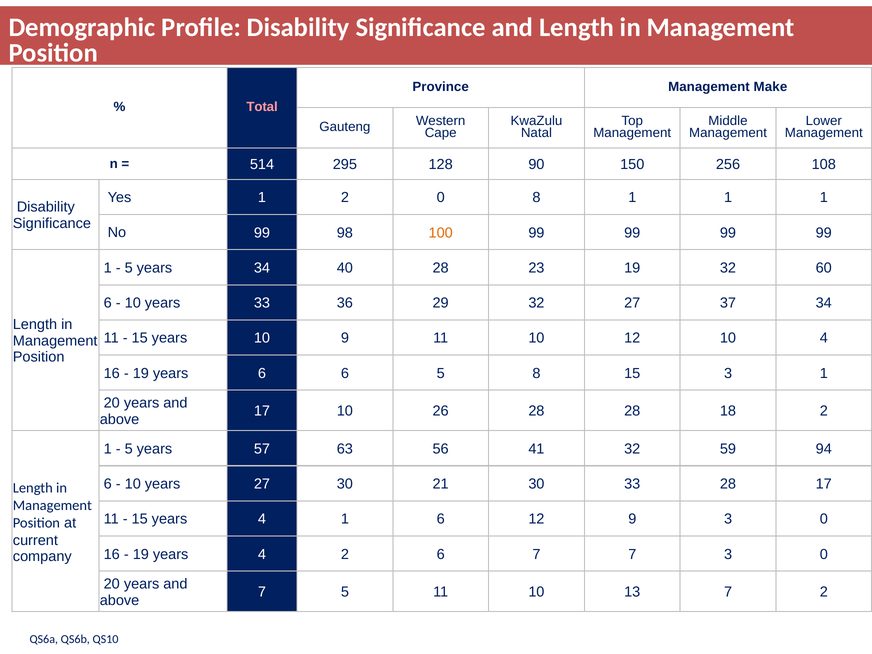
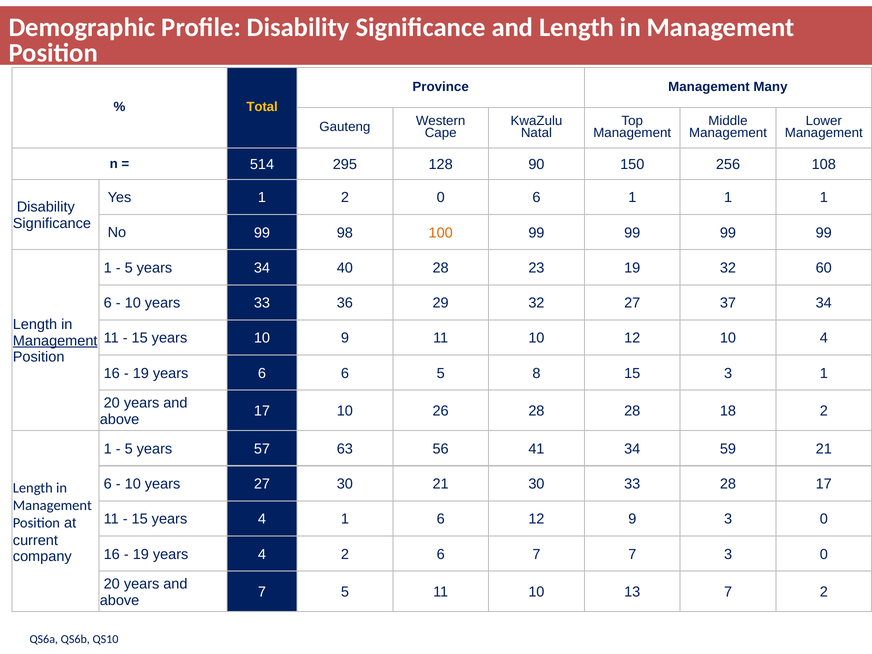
Make: Make -> Many (770, 87)
Total colour: pink -> yellow (262, 107)
0 8: 8 -> 6 (537, 198)
Management underline: none -> present (55, 341)
41 32: 32 -> 34 (632, 449)
59 94: 94 -> 21 (824, 449)
